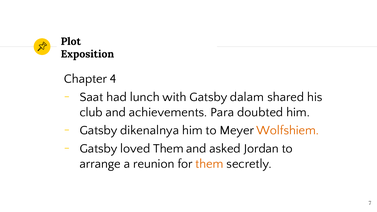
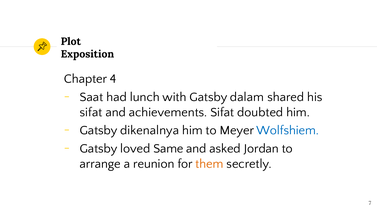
club: club -> sifat (91, 112)
achievements Para: Para -> Sifat (222, 112)
Wolfshiem colour: orange -> blue (288, 130)
loved Them: Them -> Same (168, 149)
